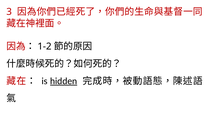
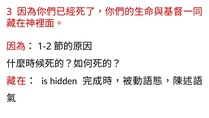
hidden underline: present -> none (64, 81)
